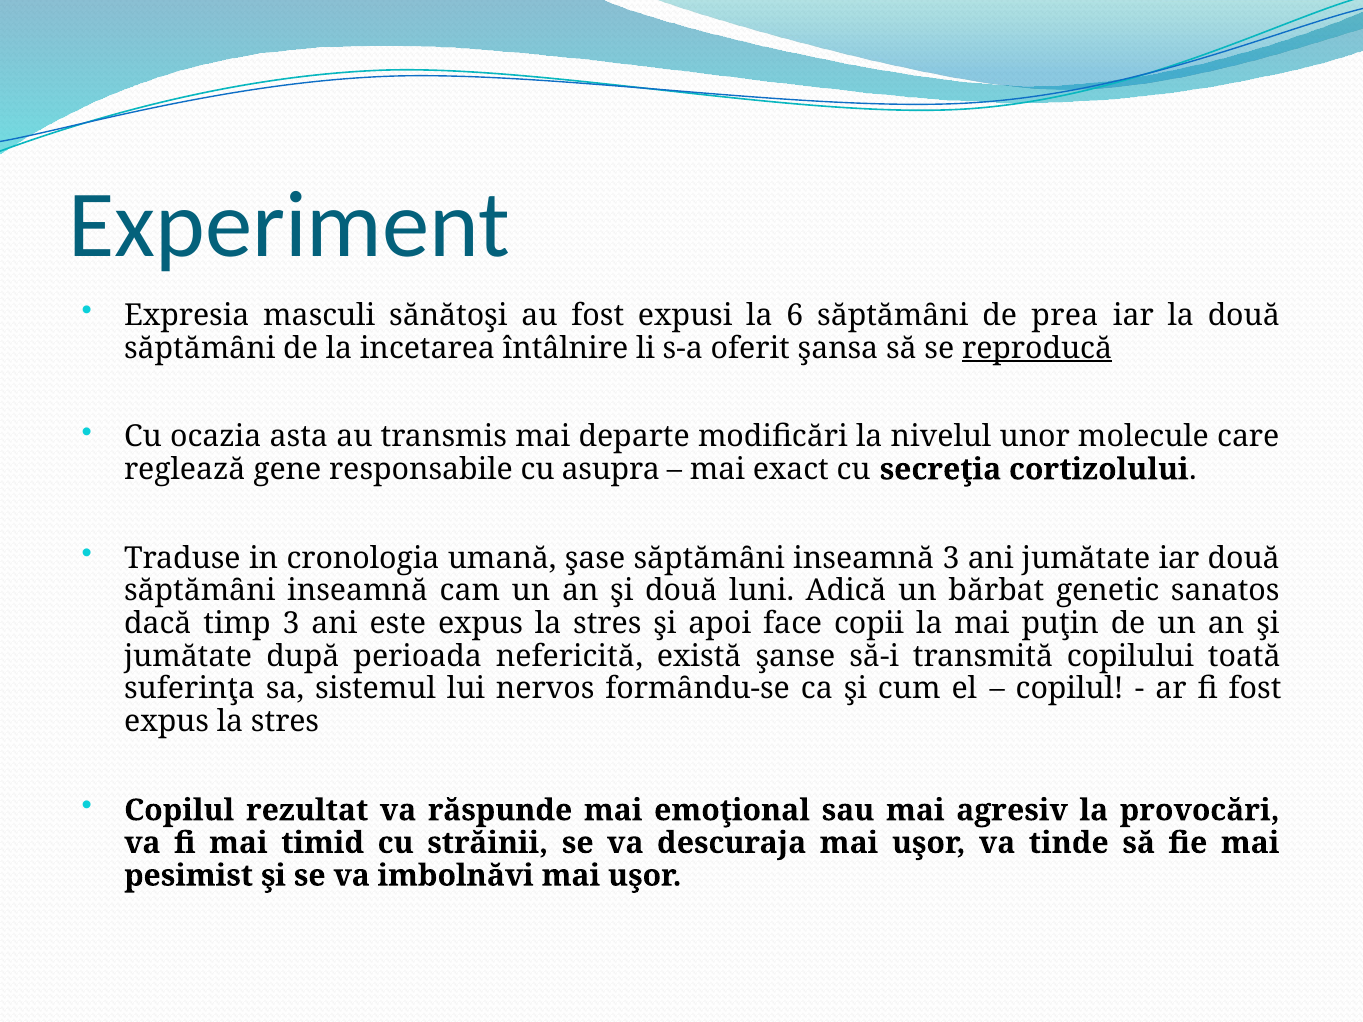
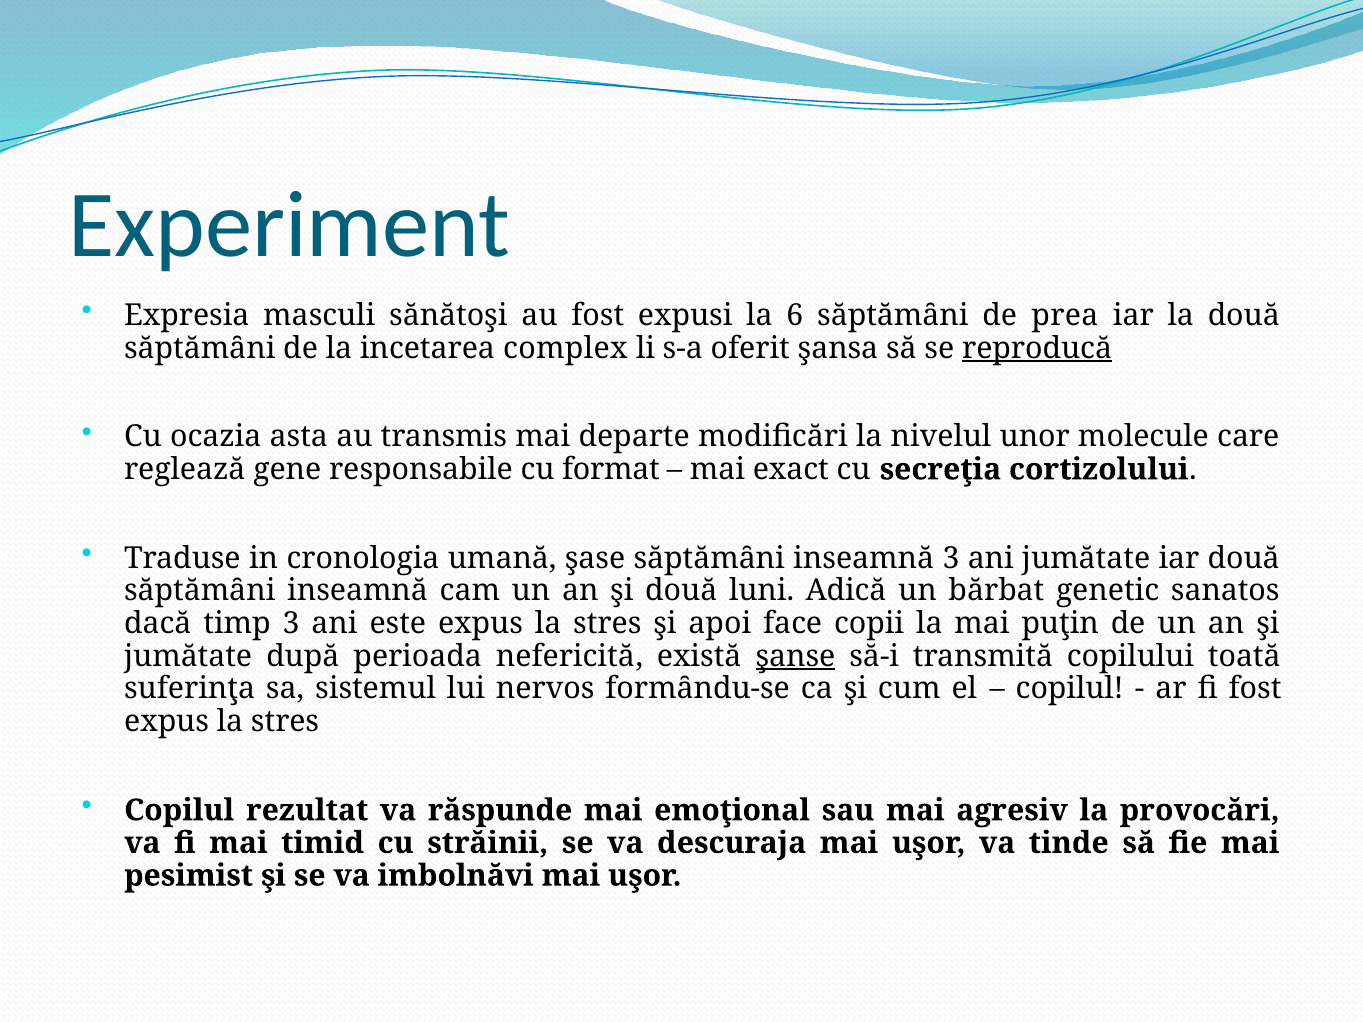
întâlnire: întâlnire -> complex (565, 348)
asupra: asupra -> format (611, 470)
şanse underline: none -> present (796, 656)
